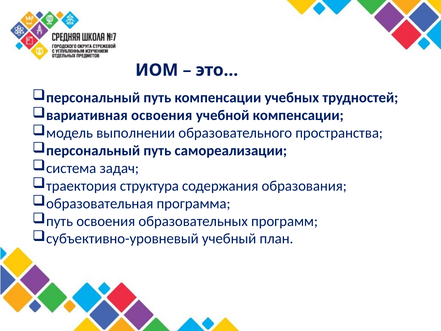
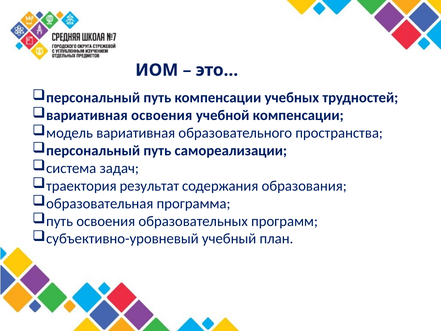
модель выполнении: выполнении -> вариативная (136, 133)
структура: структура -> результат (149, 186)
